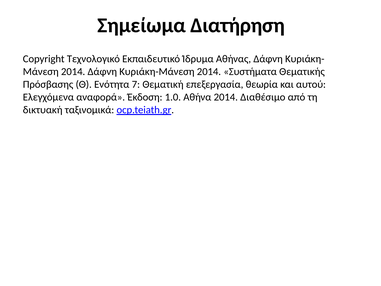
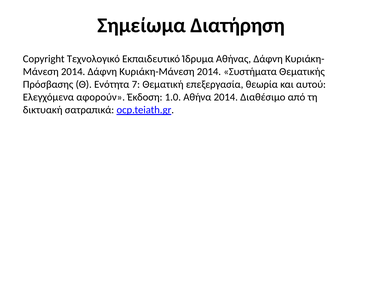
αναφορά: αναφορά -> αφορούν (101, 97)
ταξινομικά: ταξινομικά -> σατραπικά (89, 110)
